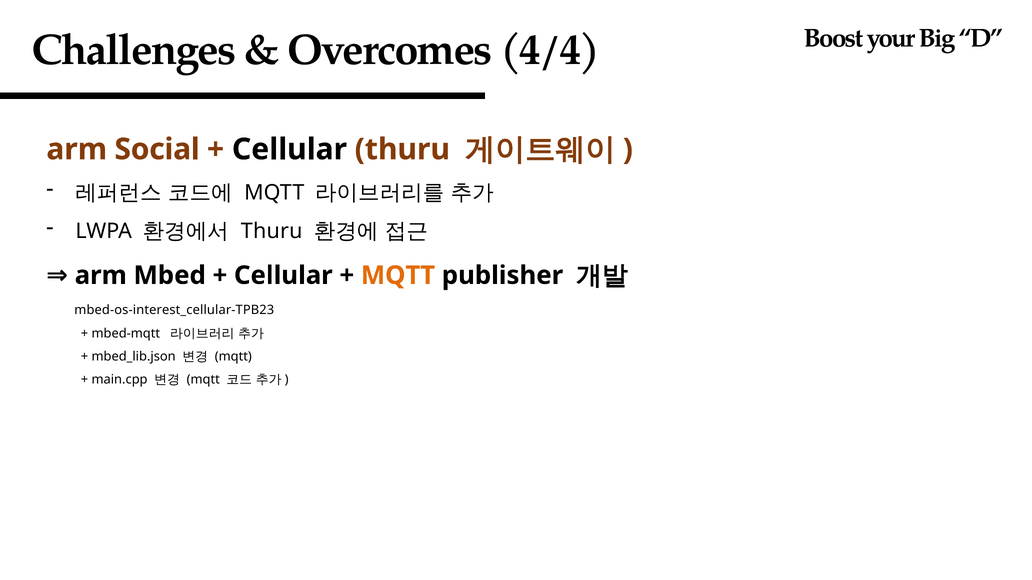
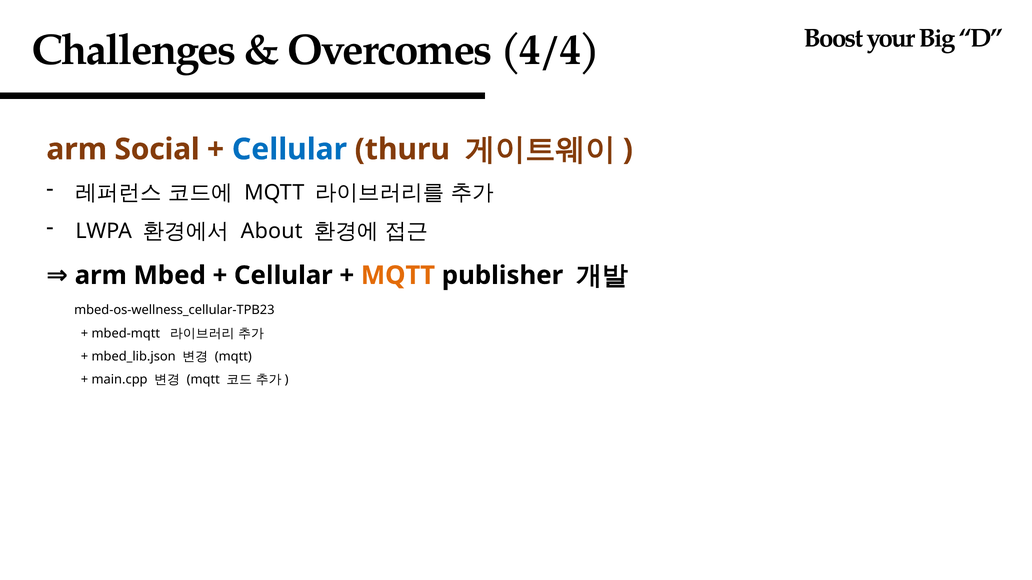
Cellular colour: black -> blue (289, 149)
Thuru: Thuru -> About (272, 231)
mbed-os-interest_cellular-TPB23: mbed-os-interest_cellular-TPB23 -> mbed-os-wellness_cellular-TPB23 (174, 310)
